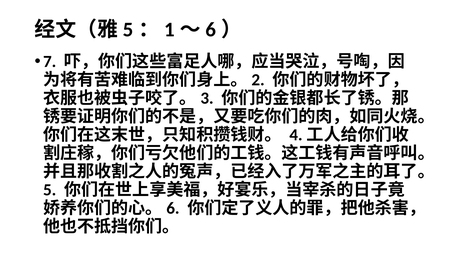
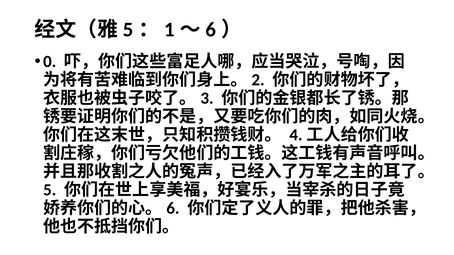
7: 7 -> 0 (50, 62)
